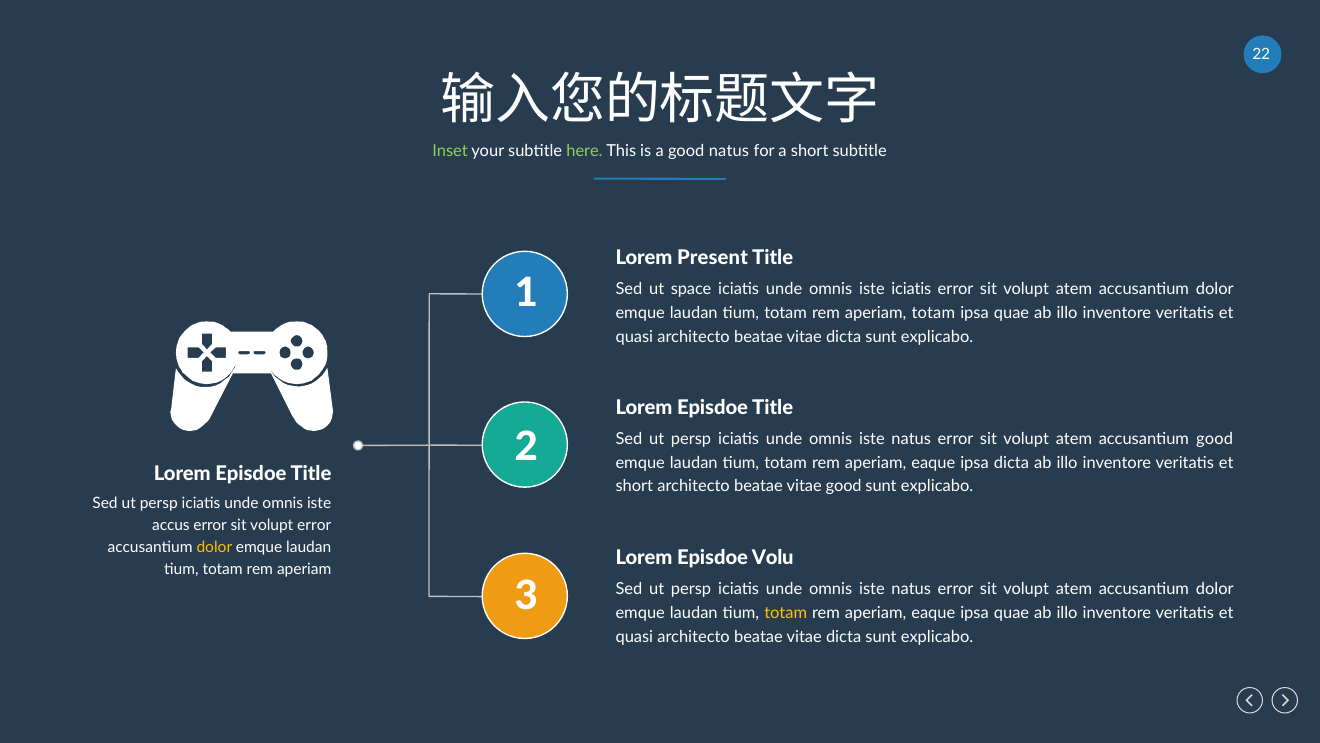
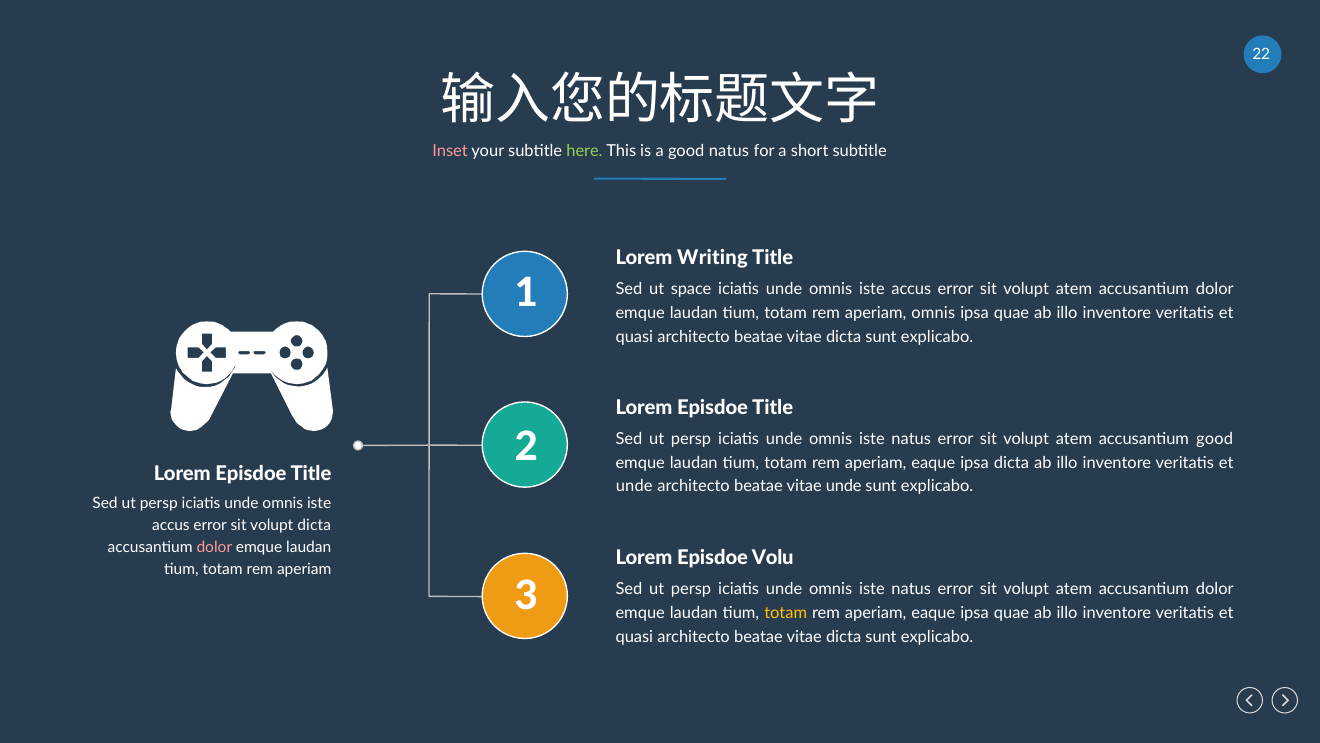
Inset colour: light green -> pink (450, 151)
Present: Present -> Writing (713, 258)
iciatis: iciatis -> accus (911, 289)
aperiam totam: totam -> omnis (933, 313)
short: short -> unde (634, 486)
vitae good: good -> unde (844, 486)
volupt error: error -> dicta (314, 525)
dolor colour: yellow -> pink (214, 547)
